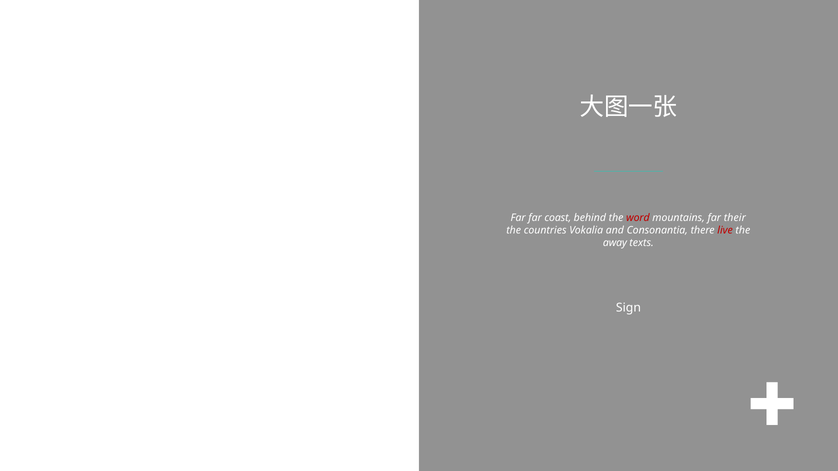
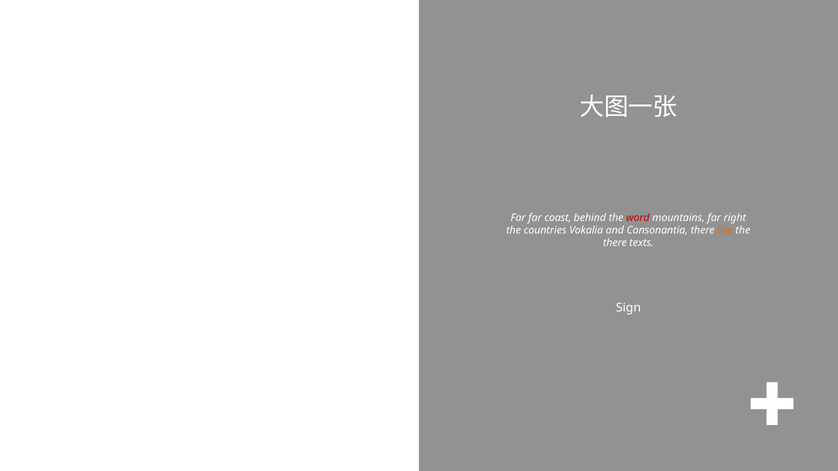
their: their -> right (735, 218)
live colour: red -> orange (725, 231)
away: away -> there (615, 243)
